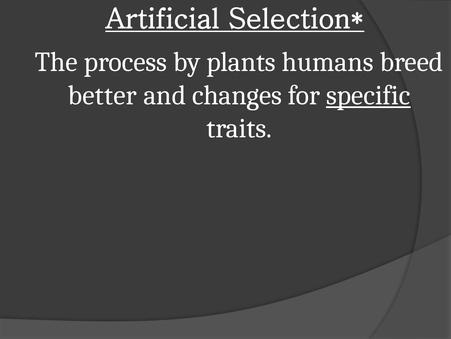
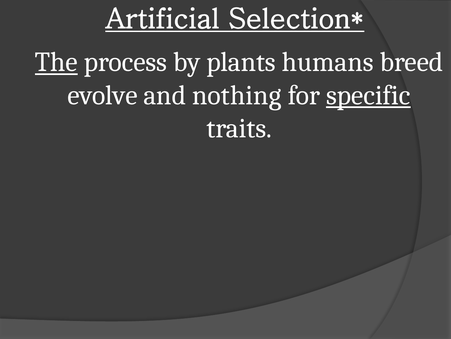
The underline: none -> present (56, 62)
better: better -> evolve (103, 95)
changes: changes -> nothing (237, 95)
